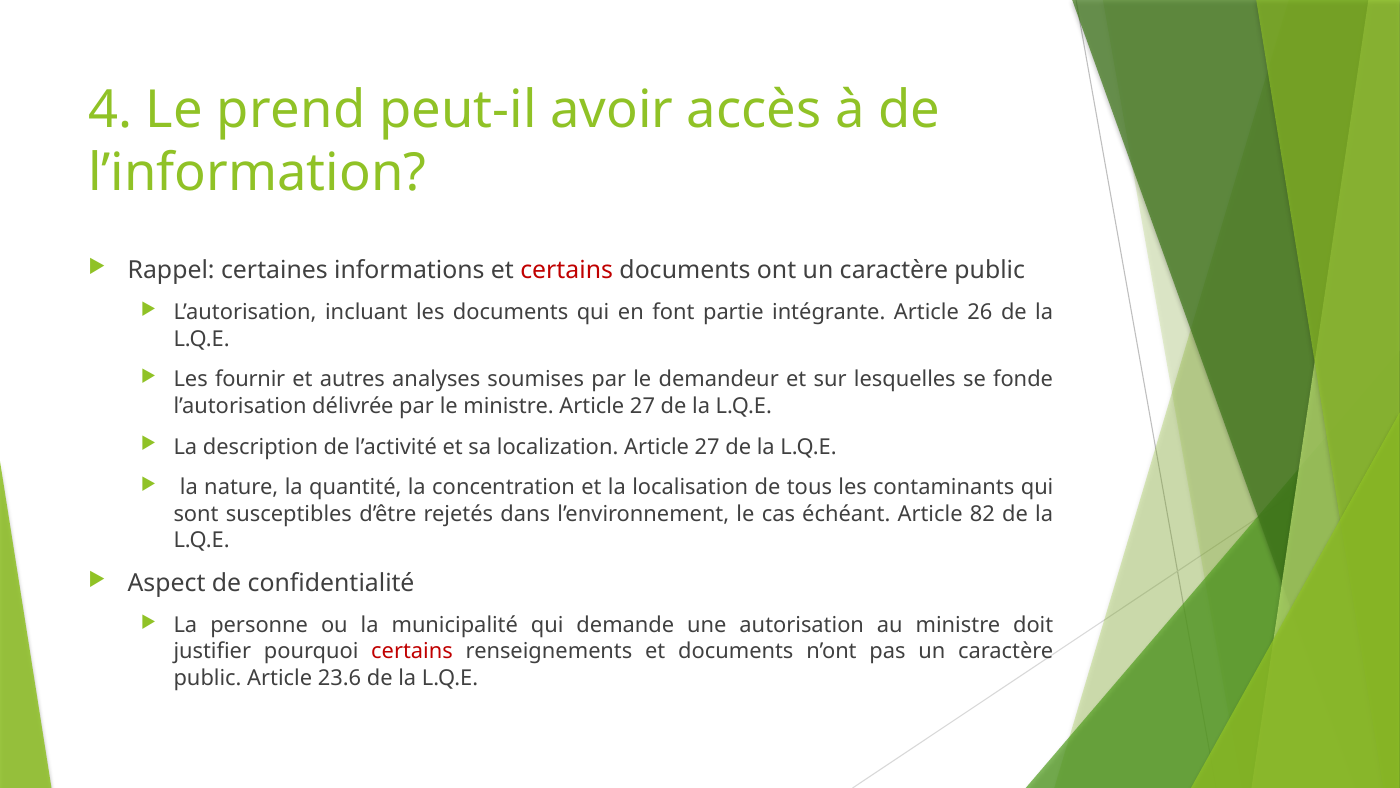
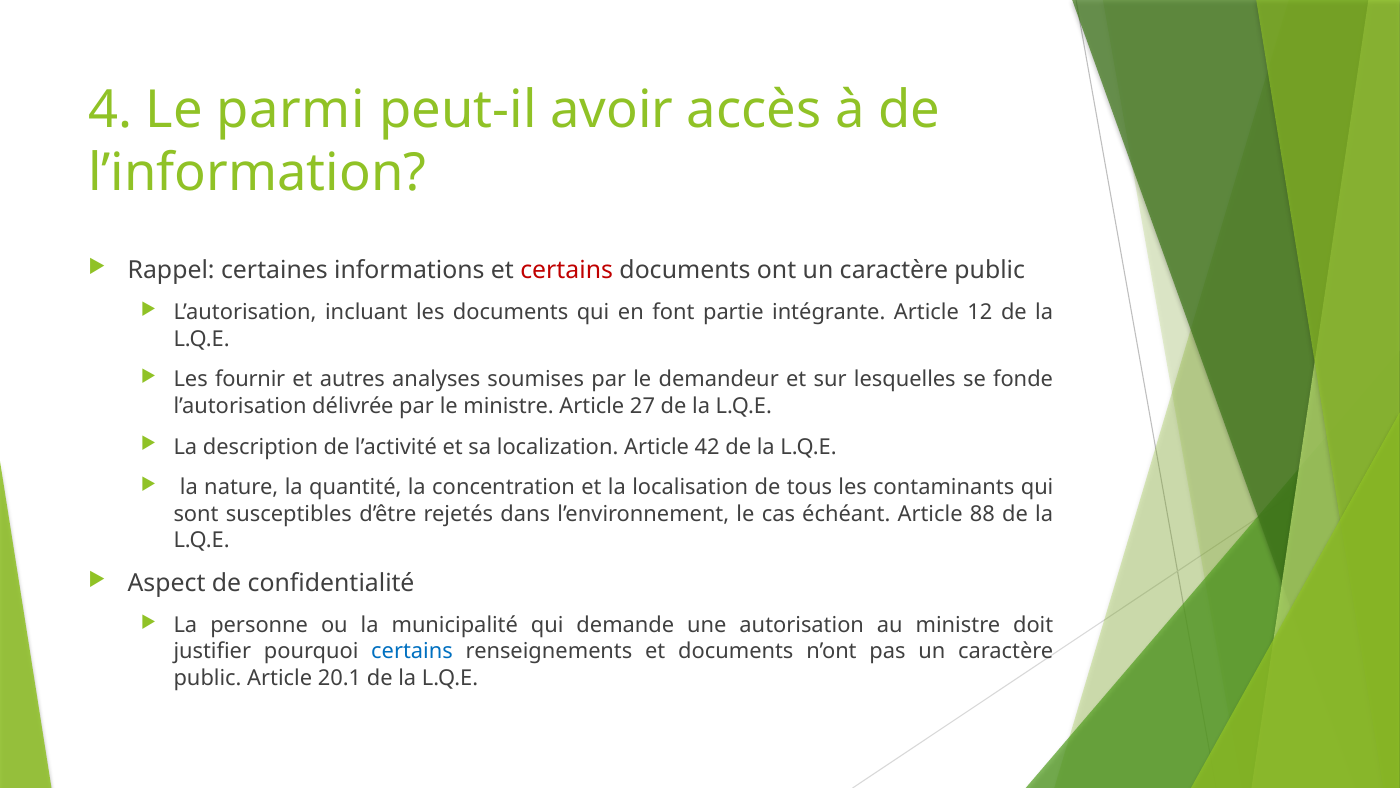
prend: prend -> parmi (291, 110)
26: 26 -> 12 (980, 312)
localization Article 27: 27 -> 42 (707, 447)
82: 82 -> 88 (982, 514)
certains colour: red -> blue (412, 651)
23.6: 23.6 -> 20.1 (340, 678)
